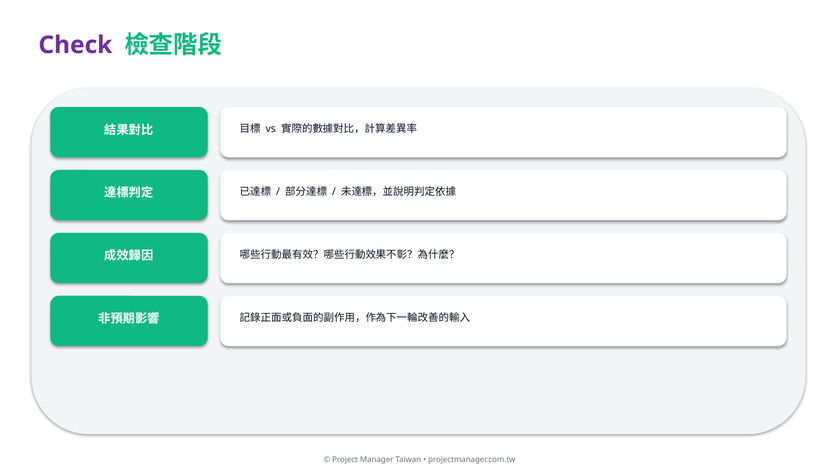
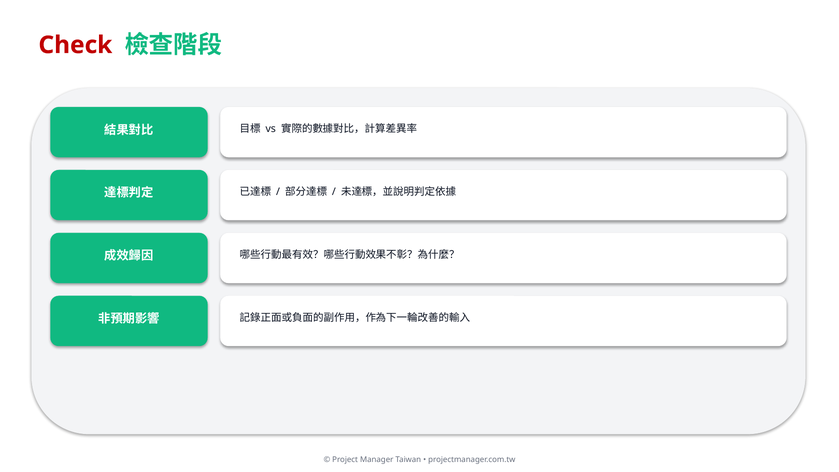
Check colour: purple -> red (75, 45)
